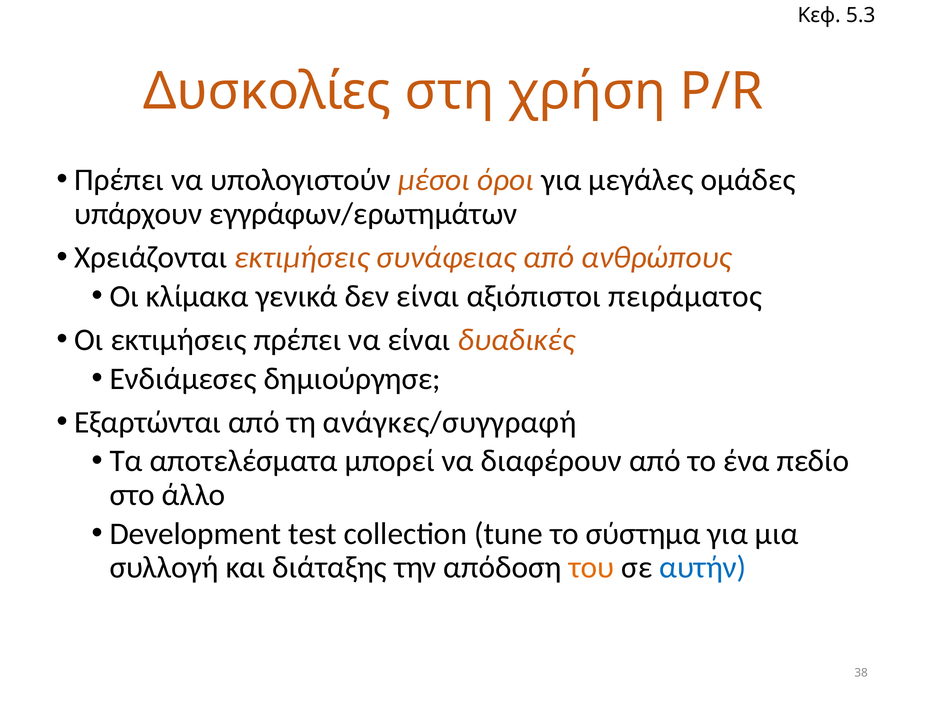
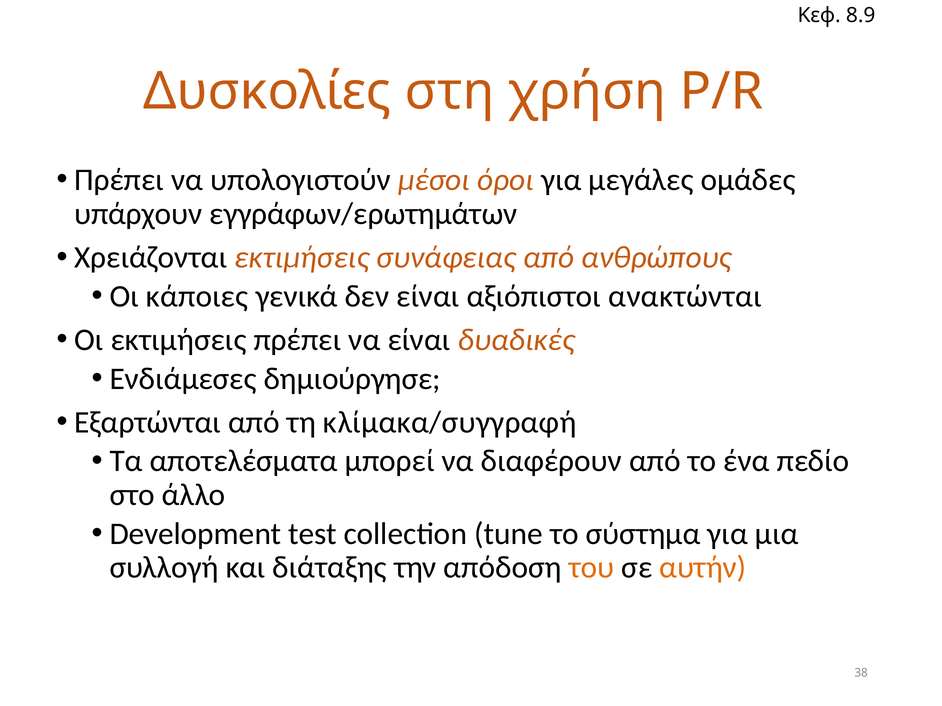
5.3: 5.3 -> 8.9 (861, 15)
κλίμακα: κλίμακα -> κάποιες (197, 296)
πειράματος: πειράματος -> ανακτώνται (685, 296)
ανάγκες/συγγραφή: ανάγκες/συγγραφή -> κλίμακα/συγγραφή (450, 423)
αυτήν colour: blue -> orange (703, 568)
